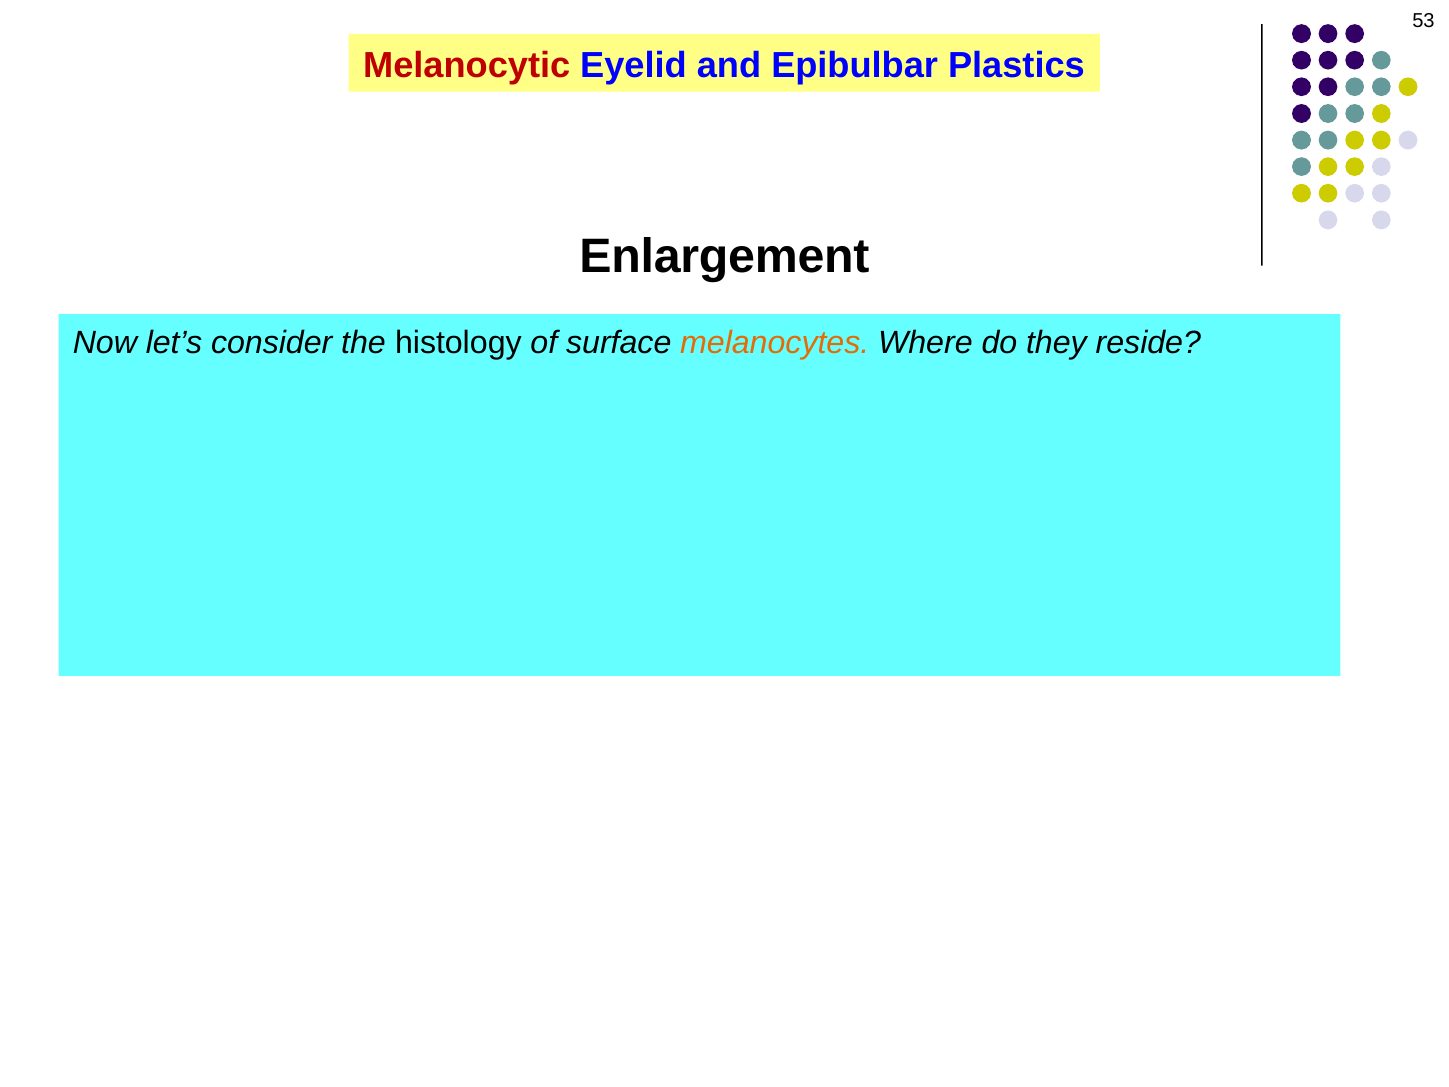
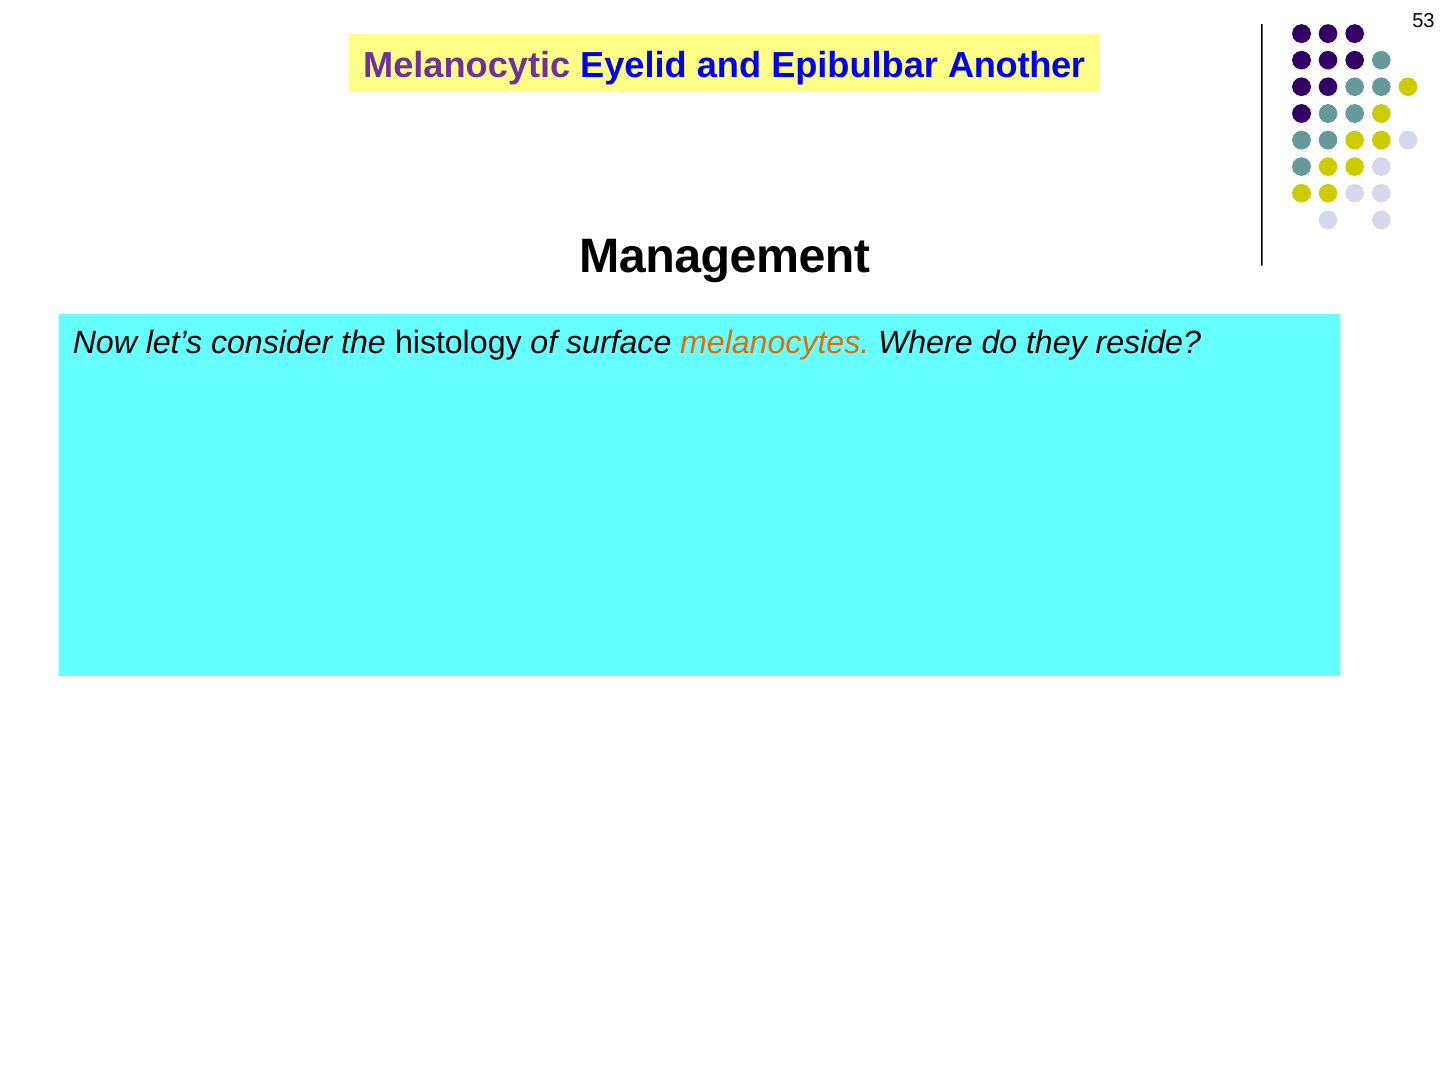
Melanocytic colour: red -> purple (467, 65)
Plastics: Plastics -> Another (1017, 65)
Enlargement: Enlargement -> Management (725, 257)
